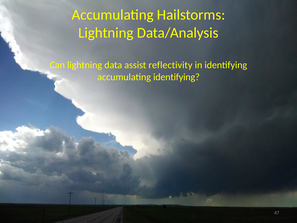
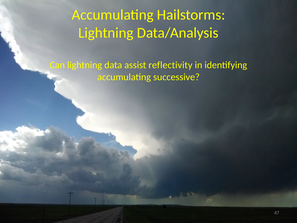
accumulating identifying: identifying -> successive (176, 77)
